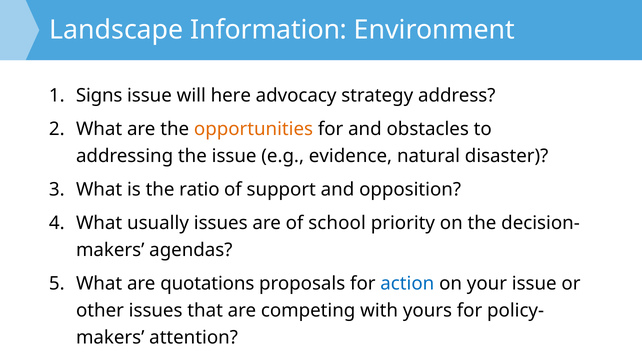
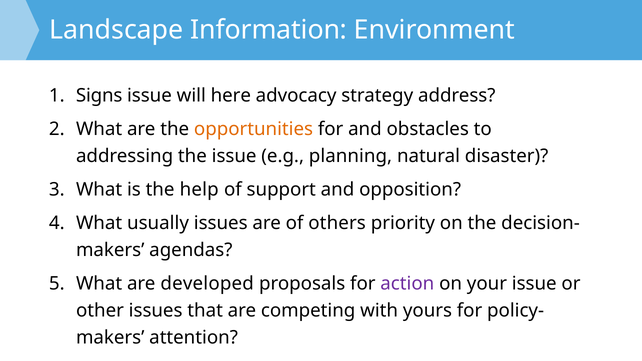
evidence: evidence -> planning (350, 156)
ratio: ratio -> help (199, 190)
school: school -> others (337, 223)
quotations: quotations -> developed (207, 284)
action colour: blue -> purple (407, 284)
